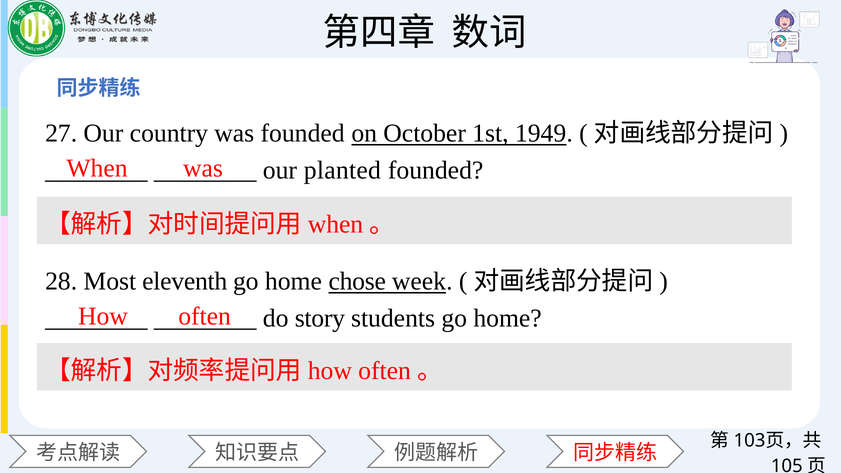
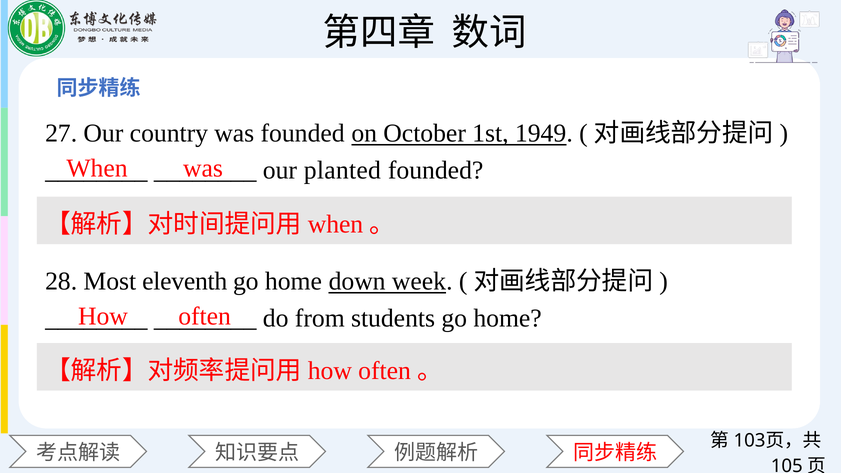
chose: chose -> down (357, 281)
story: story -> from (320, 318)
